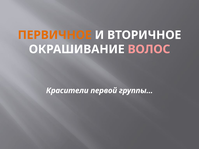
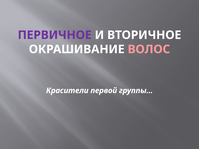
ПЕРВИЧНОЕ colour: orange -> purple (55, 35)
